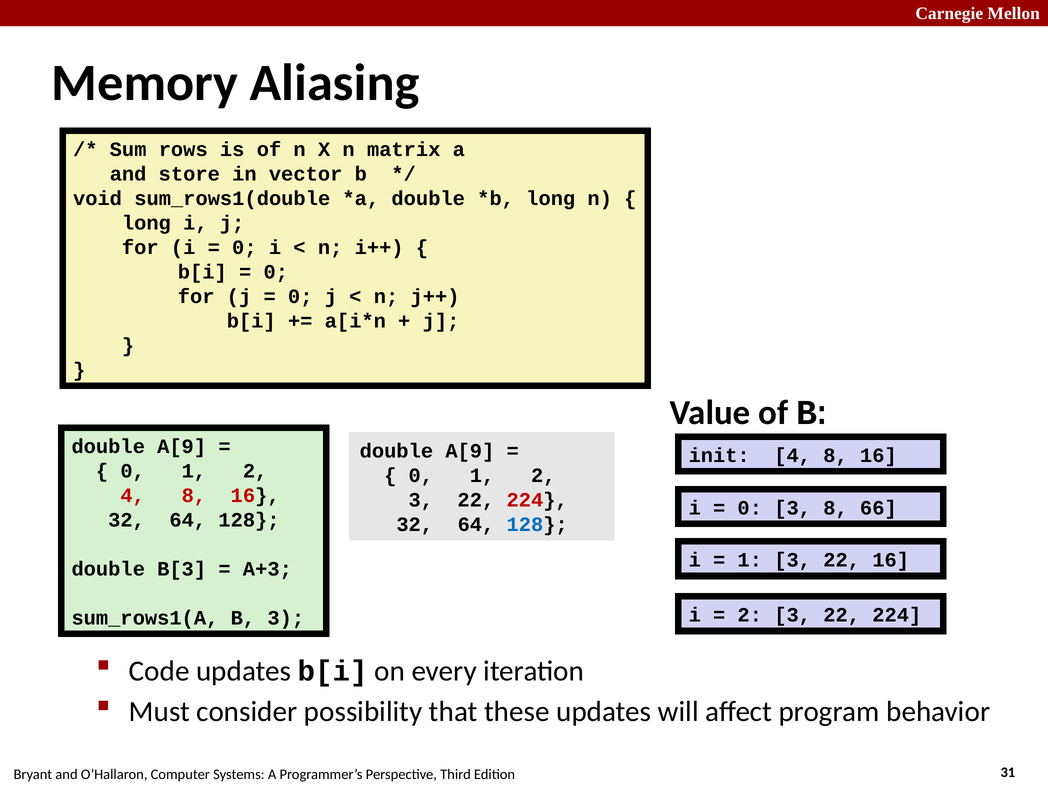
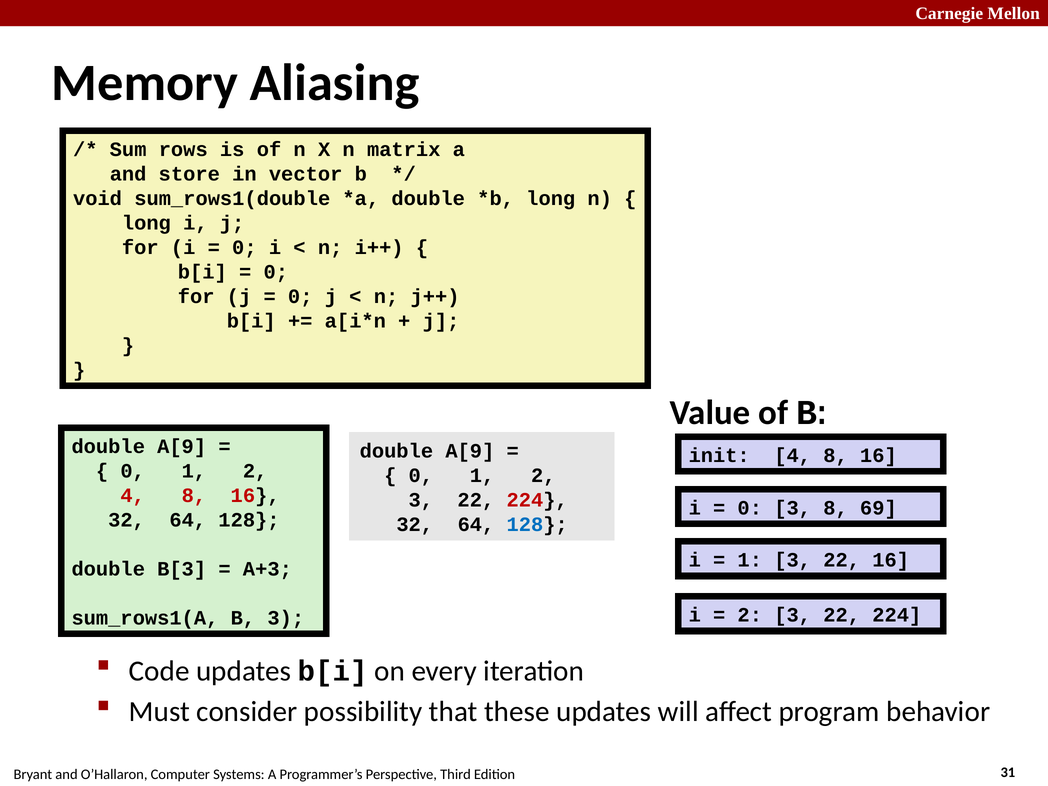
66: 66 -> 69 (878, 508)
